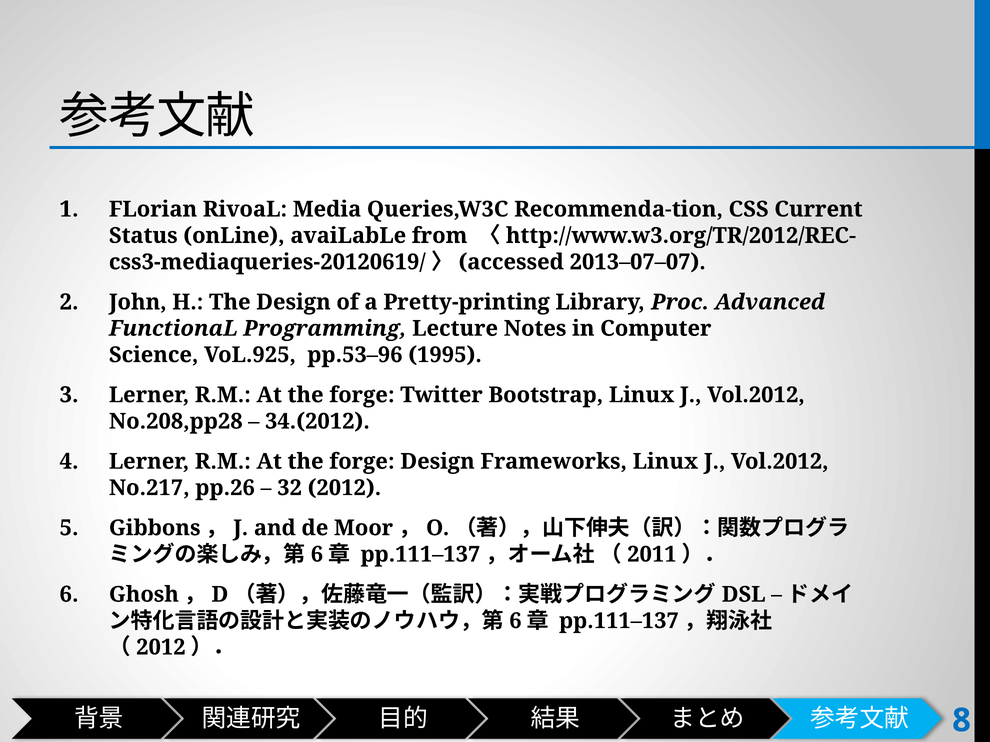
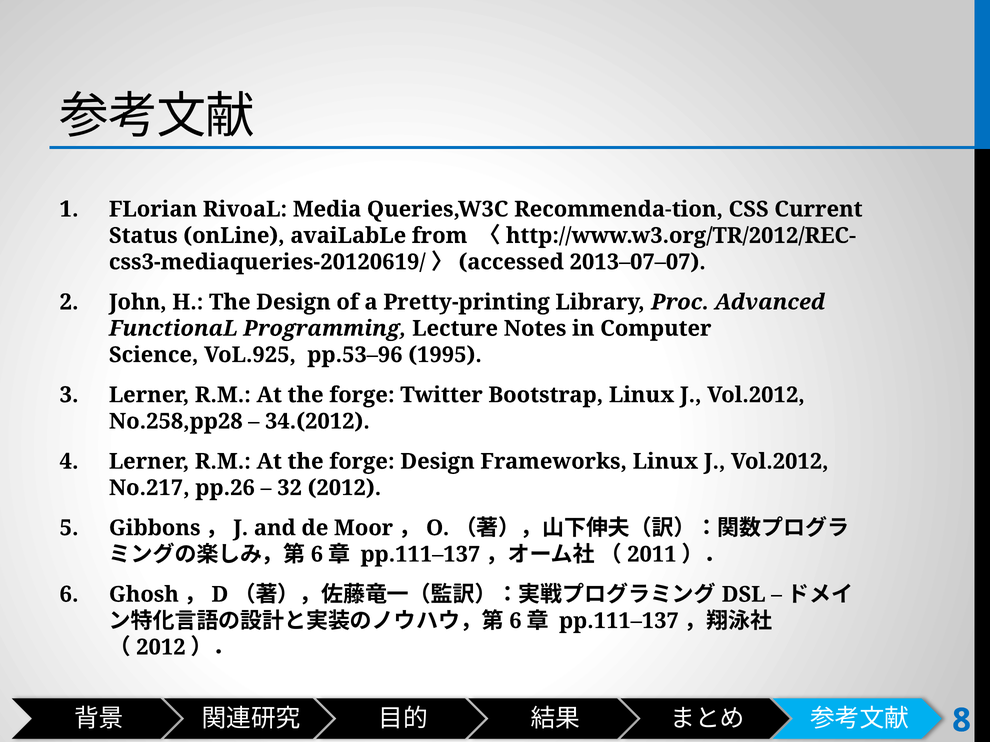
No.208,pp28: No.208,pp28 -> No.258,pp28 (176, 422)
